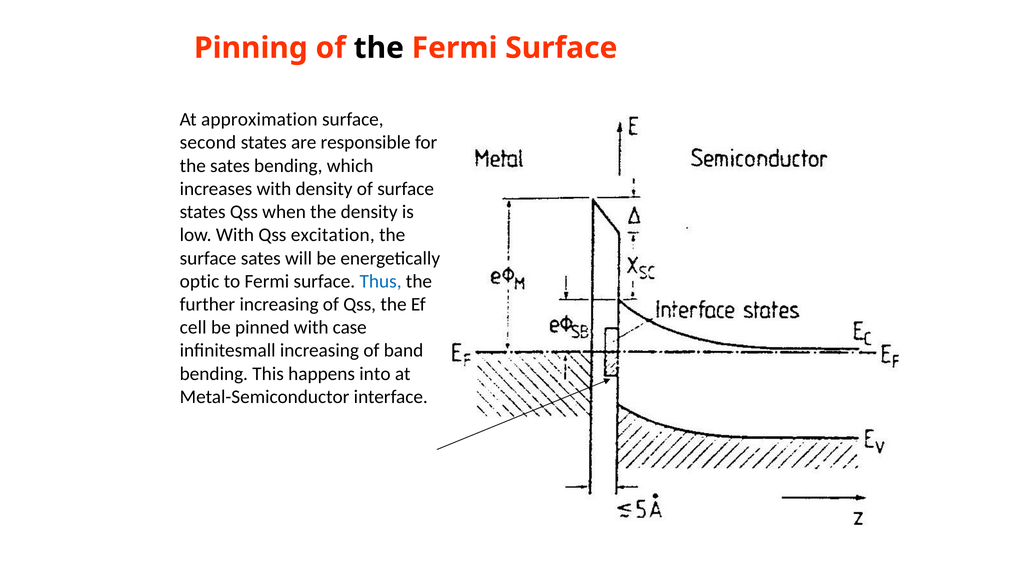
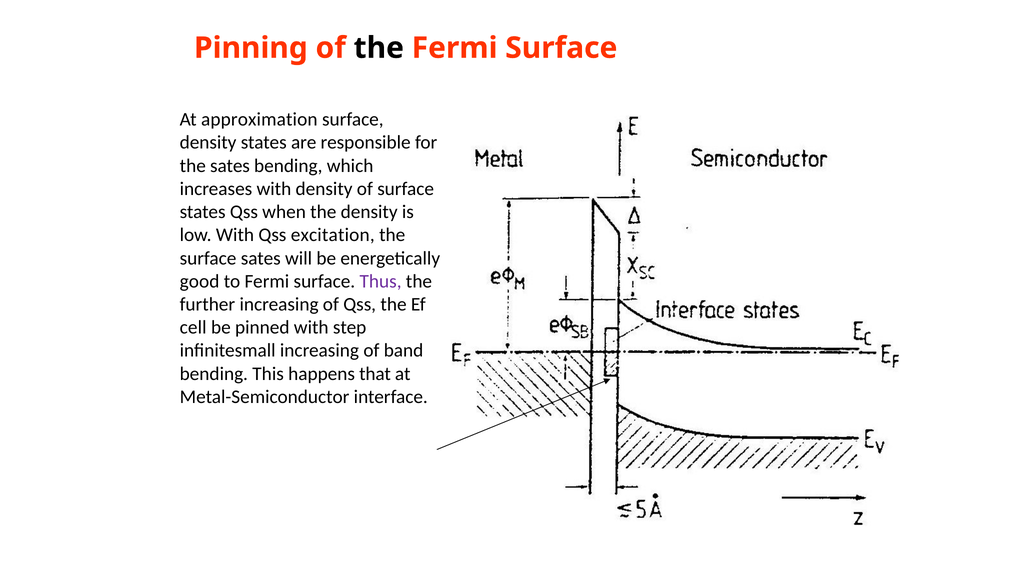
second: second -> density (208, 143)
optic: optic -> good (200, 281)
Thus colour: blue -> purple (381, 281)
case: case -> step (350, 328)
into: into -> that (375, 374)
